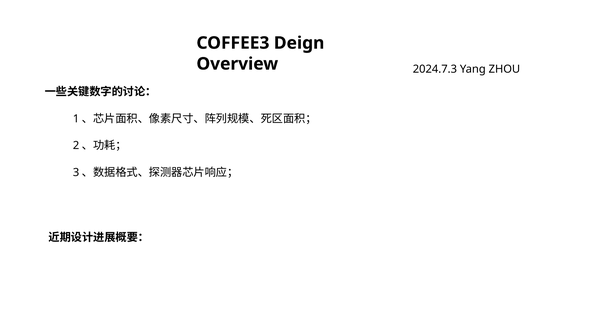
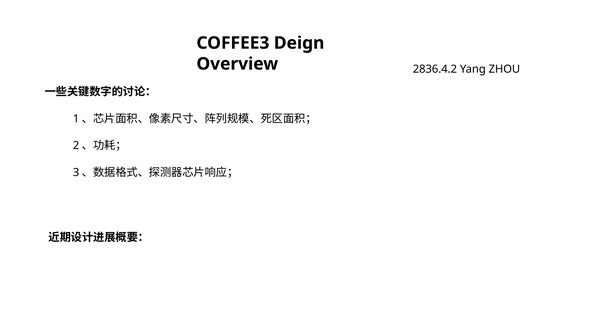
2024.7.3: 2024.7.3 -> 2836.4.2 (435, 69)
